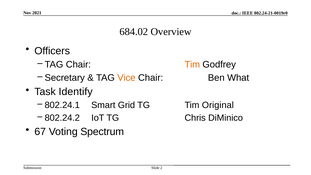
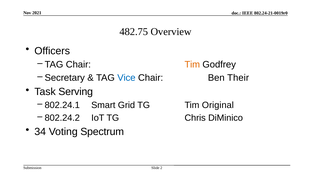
684.02: 684.02 -> 482.75 (134, 32)
Vice colour: orange -> blue (126, 78)
What: What -> Their (238, 78)
Identify: Identify -> Serving (76, 92)
67: 67 -> 34 (40, 132)
